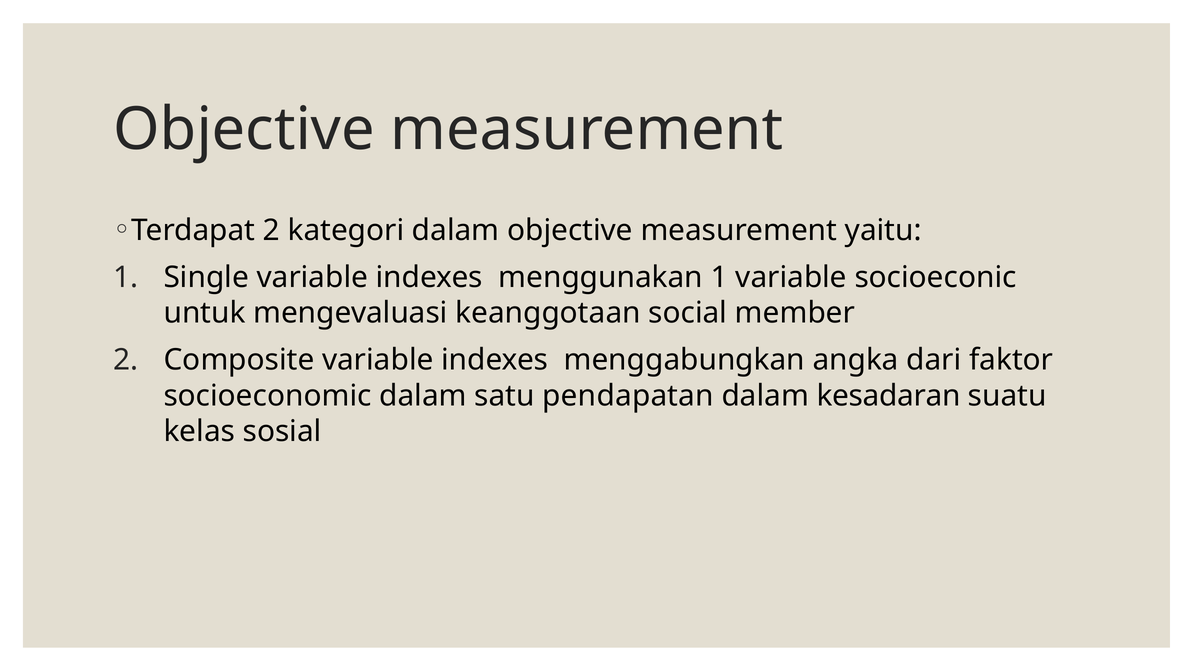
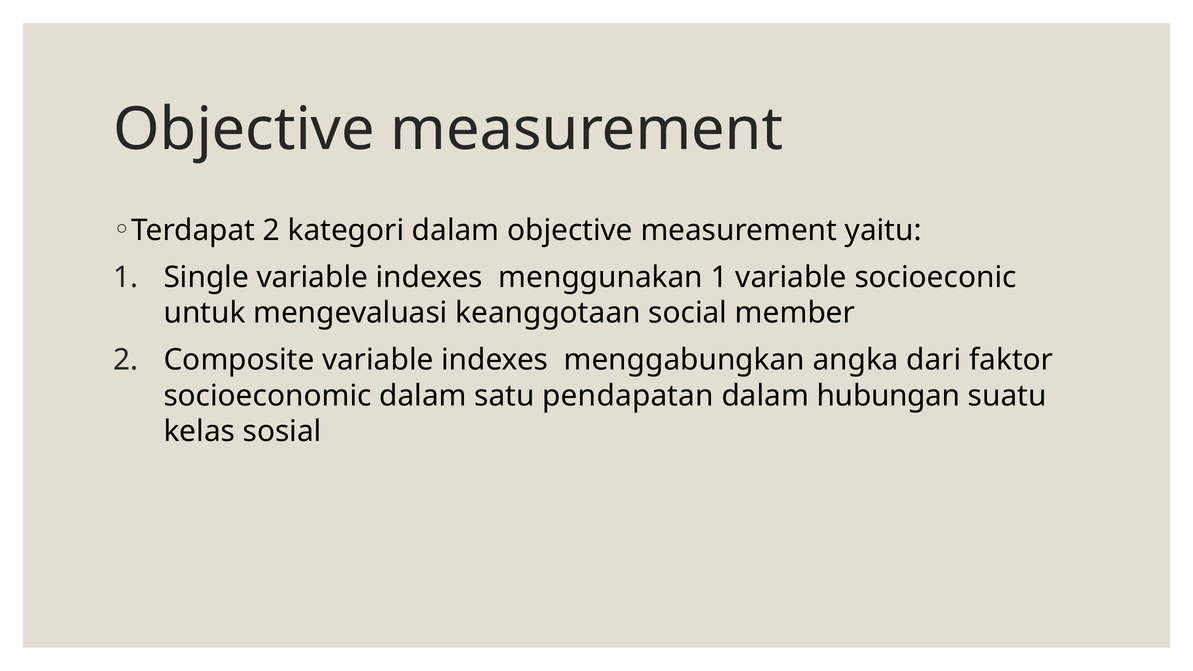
kesadaran: kesadaran -> hubungan (889, 396)
